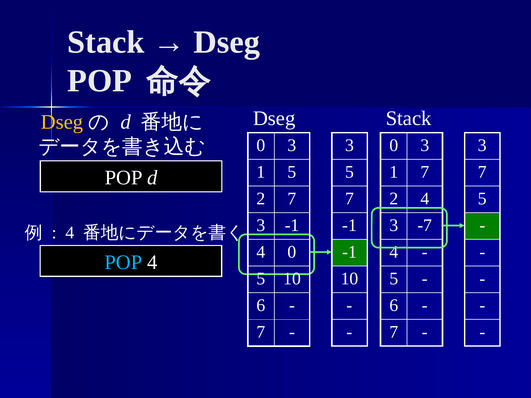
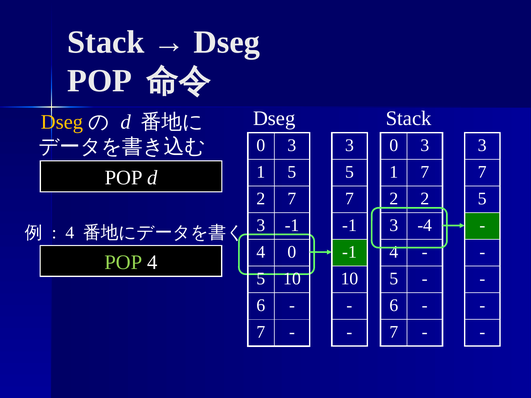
2 4: 4 -> 2 (425, 199)
-7: -7 -> -4 (425, 225)
POP colour: light blue -> light green (123, 263)
